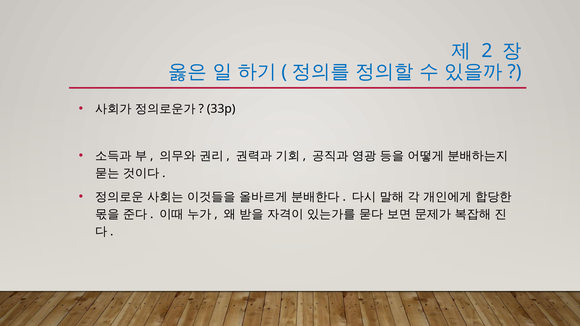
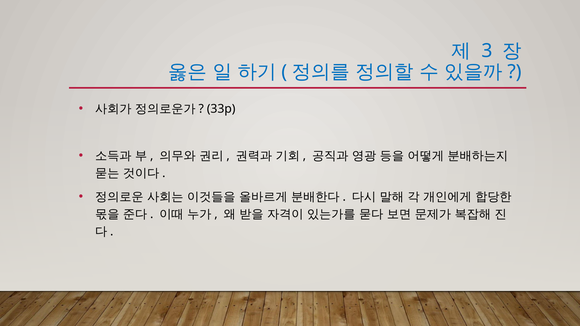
2: 2 -> 3 (487, 51)
